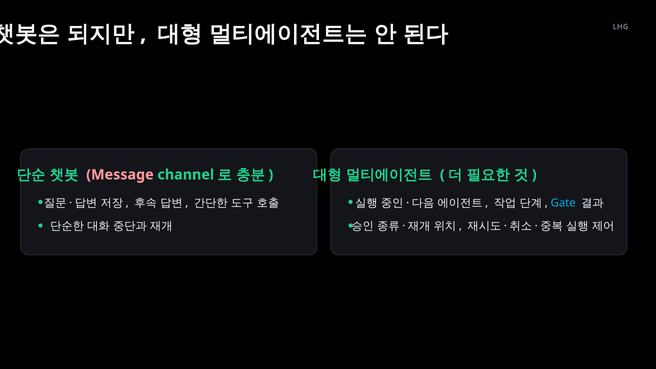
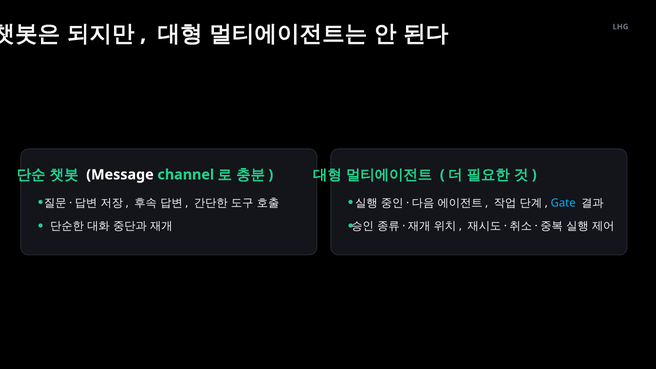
Message colour: pink -> white (120, 175)
